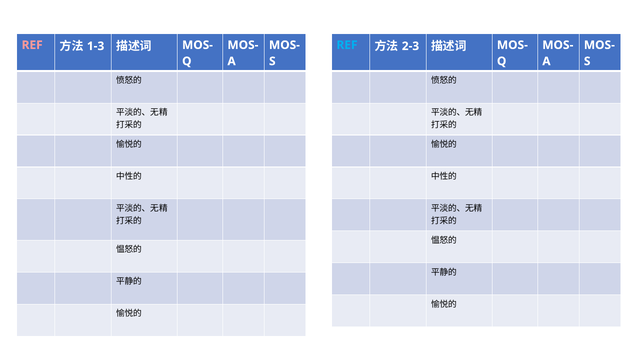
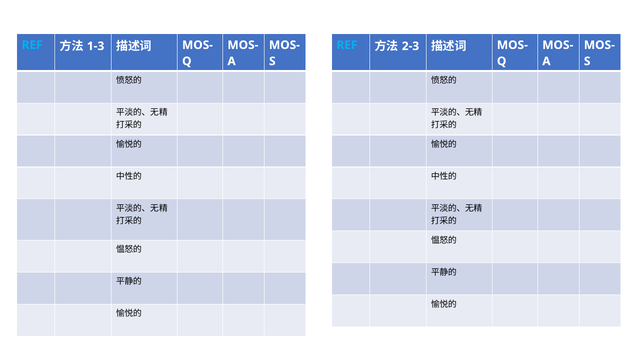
REF colour: pink -> light blue (32, 45)
